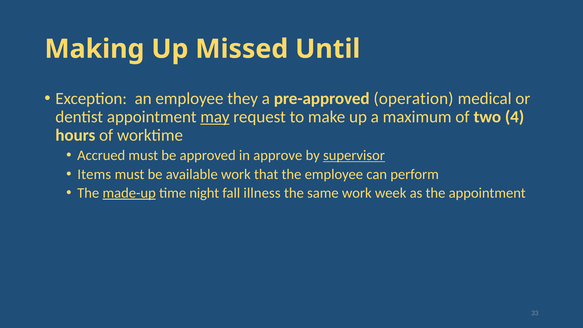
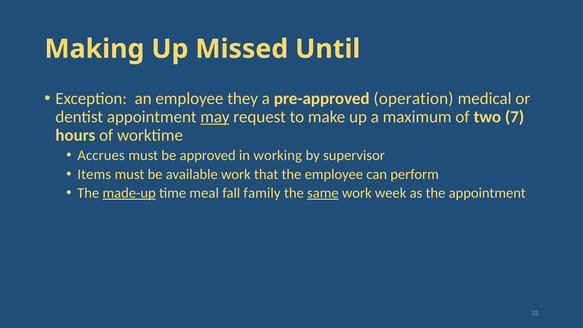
4: 4 -> 7 (515, 117)
Accrued: Accrued -> Accrues (101, 155)
approve: approve -> working (278, 155)
supervisor underline: present -> none (354, 155)
night: night -> meal (204, 193)
illness: illness -> family (262, 193)
same underline: none -> present (323, 193)
